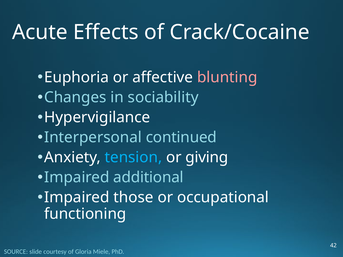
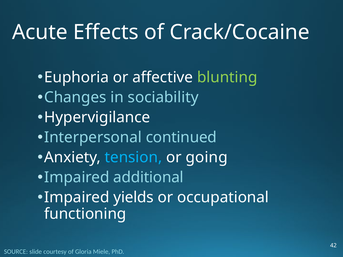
blunting colour: pink -> light green (227, 77)
giving: giving -> going (207, 158)
those: those -> yields (134, 198)
